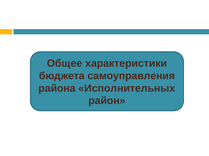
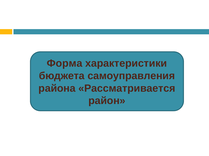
Общее: Общее -> Форма (65, 64)
Исполнительных: Исполнительных -> Рассматривается (127, 89)
